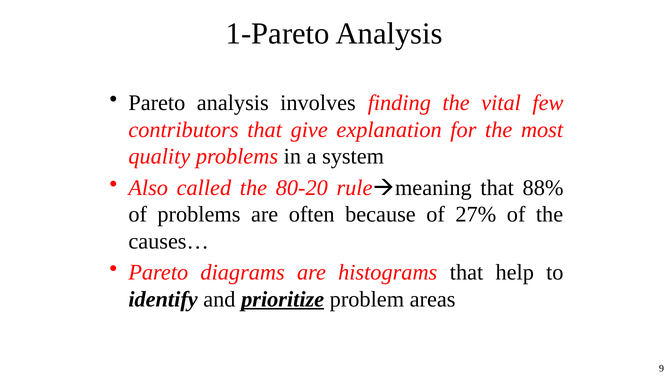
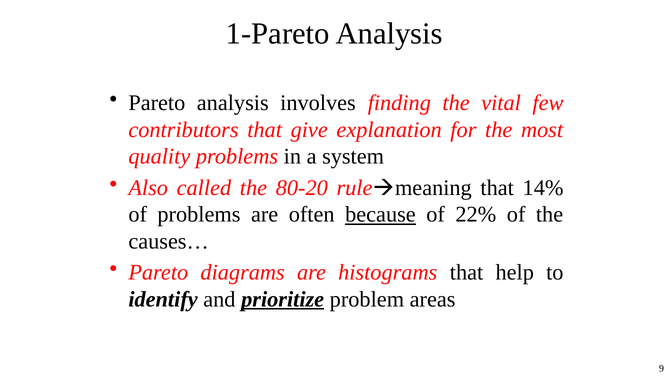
88%: 88% -> 14% (543, 188)
because underline: none -> present (380, 215)
27%: 27% -> 22% (476, 215)
